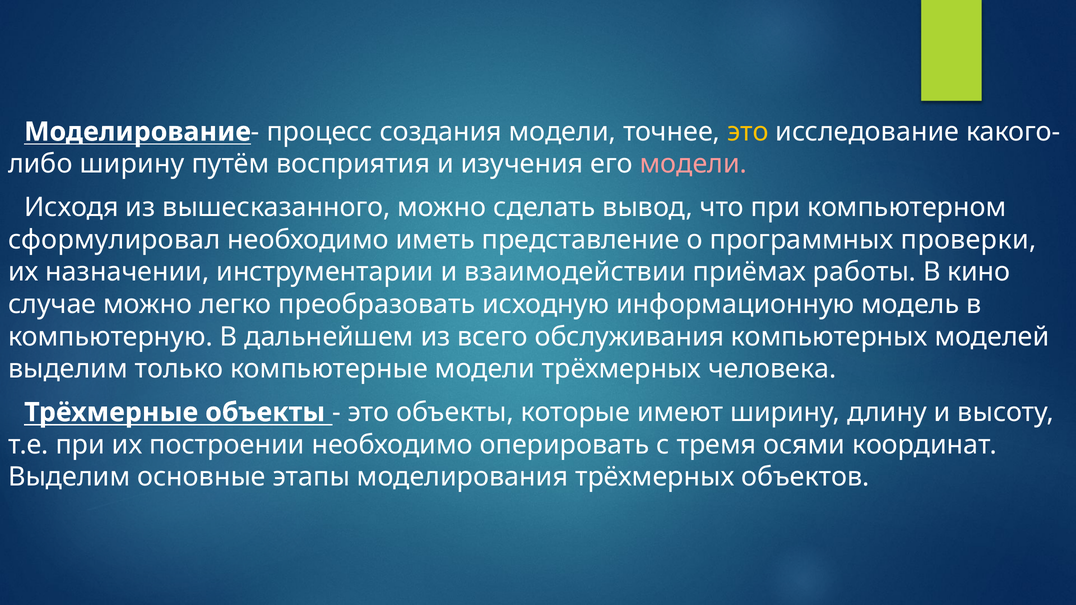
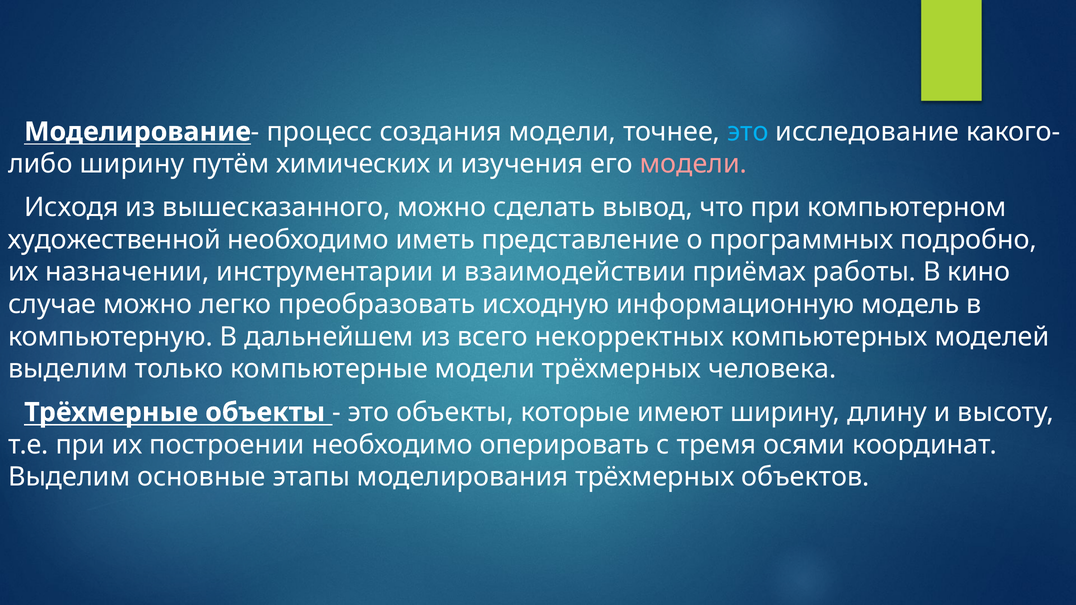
это colour: yellow -> light blue (748, 132)
восприятия: восприятия -> химических (353, 164)
сформулировал: сформулировал -> художественной (114, 240)
проверки: проверки -> подробно (969, 240)
обслуживания: обслуживания -> некорректных (629, 337)
